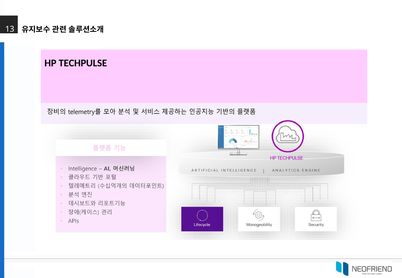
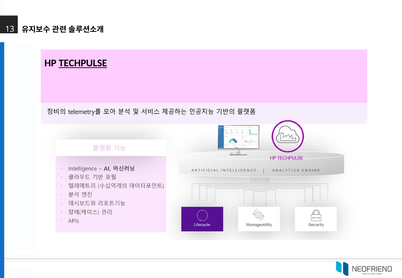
TECHPULSE underline: none -> present (83, 63)
